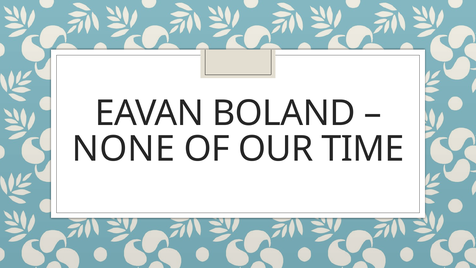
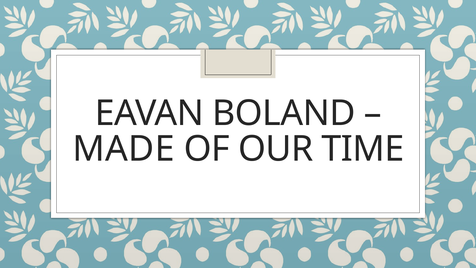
NONE: NONE -> MADE (123, 149)
